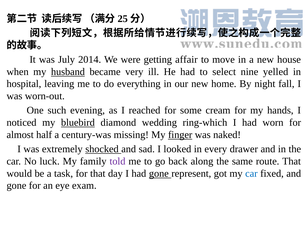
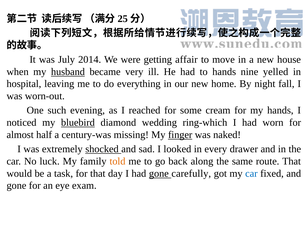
to select: select -> hands (224, 72)
told colour: purple -> orange (117, 161)
represent: represent -> carefully (191, 173)
